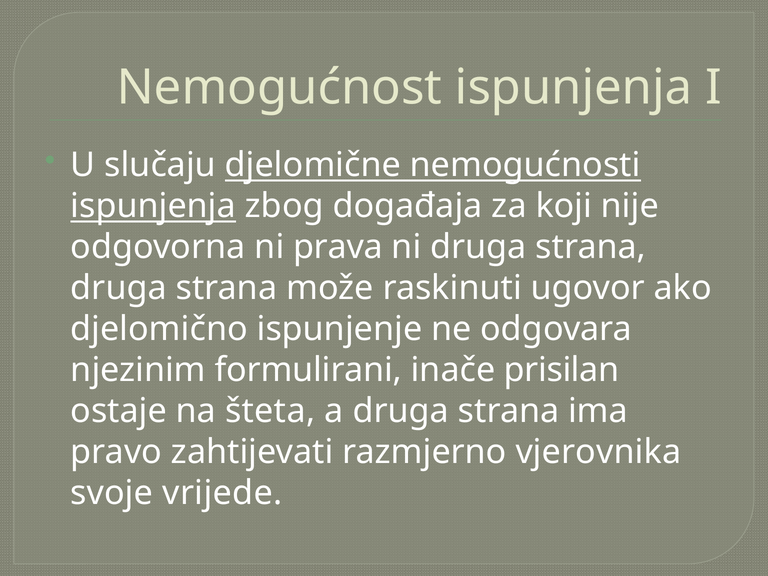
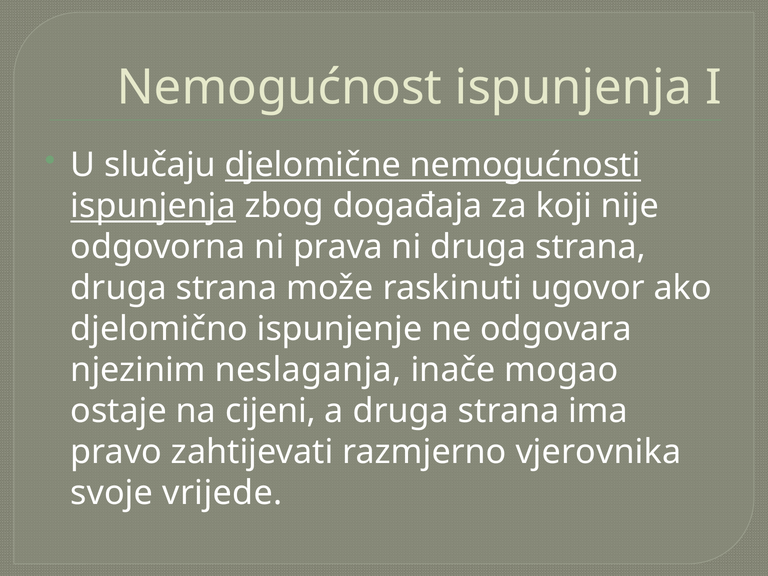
formulirani: formulirani -> neslaganja (308, 370)
prisilan: prisilan -> mogao (561, 370)
šteta: šteta -> cijeni (270, 411)
